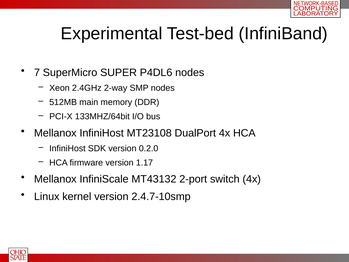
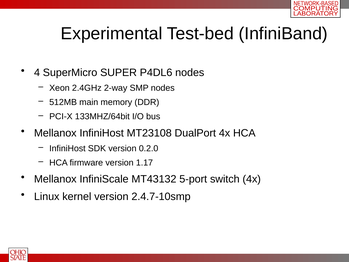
7: 7 -> 4 (37, 73)
2-port: 2-port -> 5-port (193, 179)
